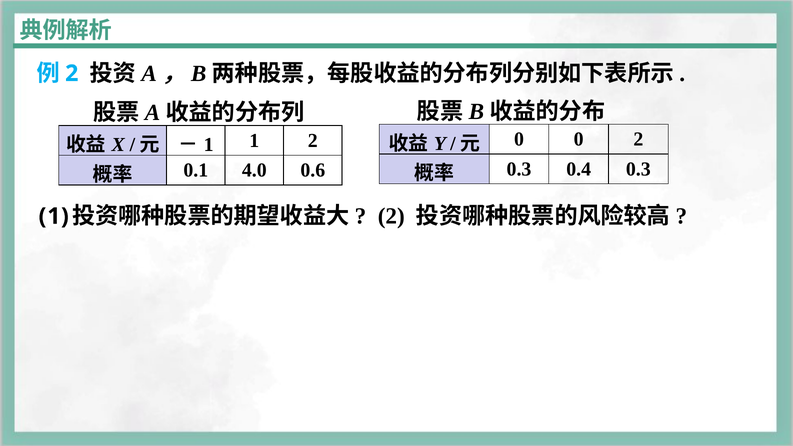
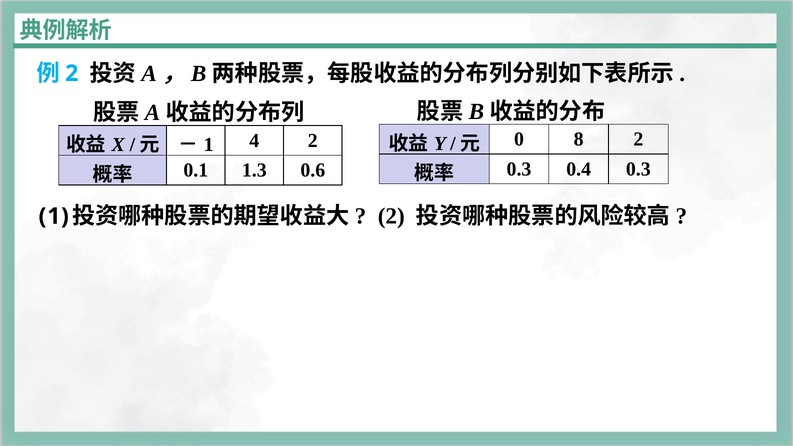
0 0: 0 -> 8 (579, 139)
1 1: 1 -> 4 (254, 141)
4.0: 4.0 -> 1.3 (254, 170)
